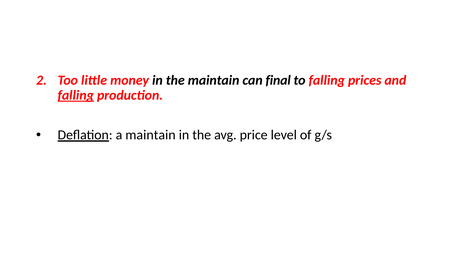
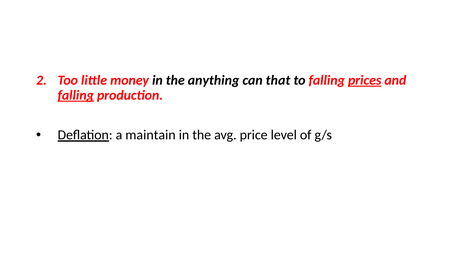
the maintain: maintain -> anything (214, 80)
final: final -> that (278, 80)
prices underline: none -> present (365, 80)
